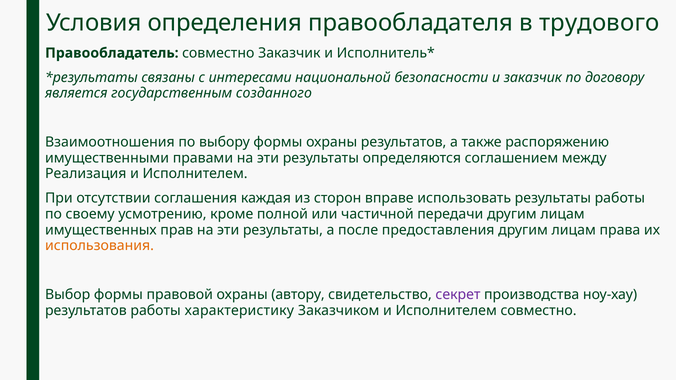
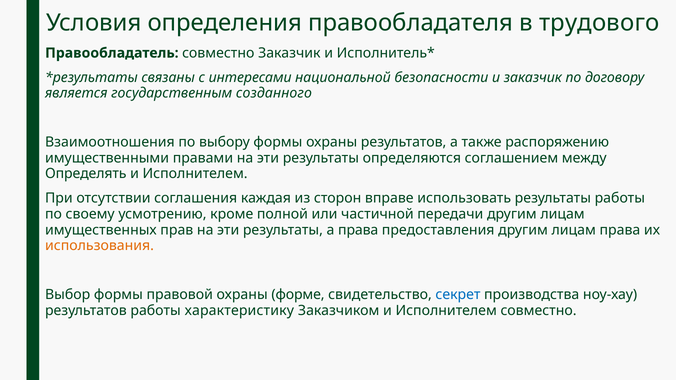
Реализация: Реализация -> Определять (86, 174)
а после: после -> права (358, 230)
автору: автору -> форме (298, 295)
секрет colour: purple -> blue (458, 295)
